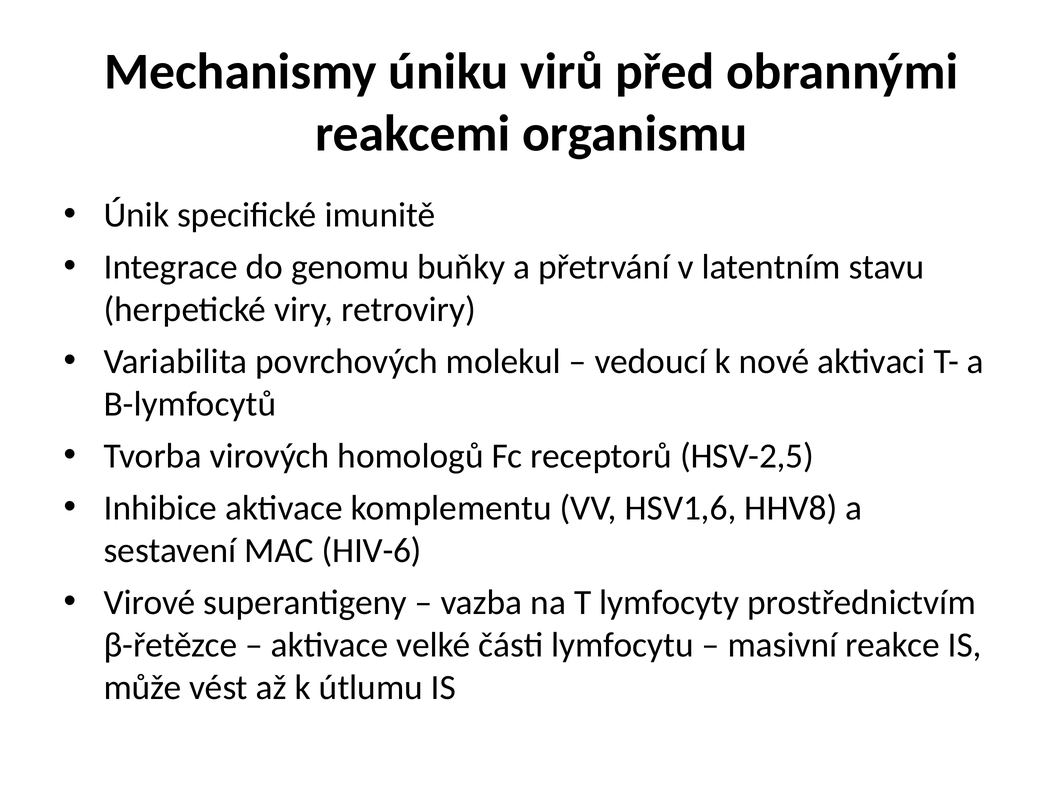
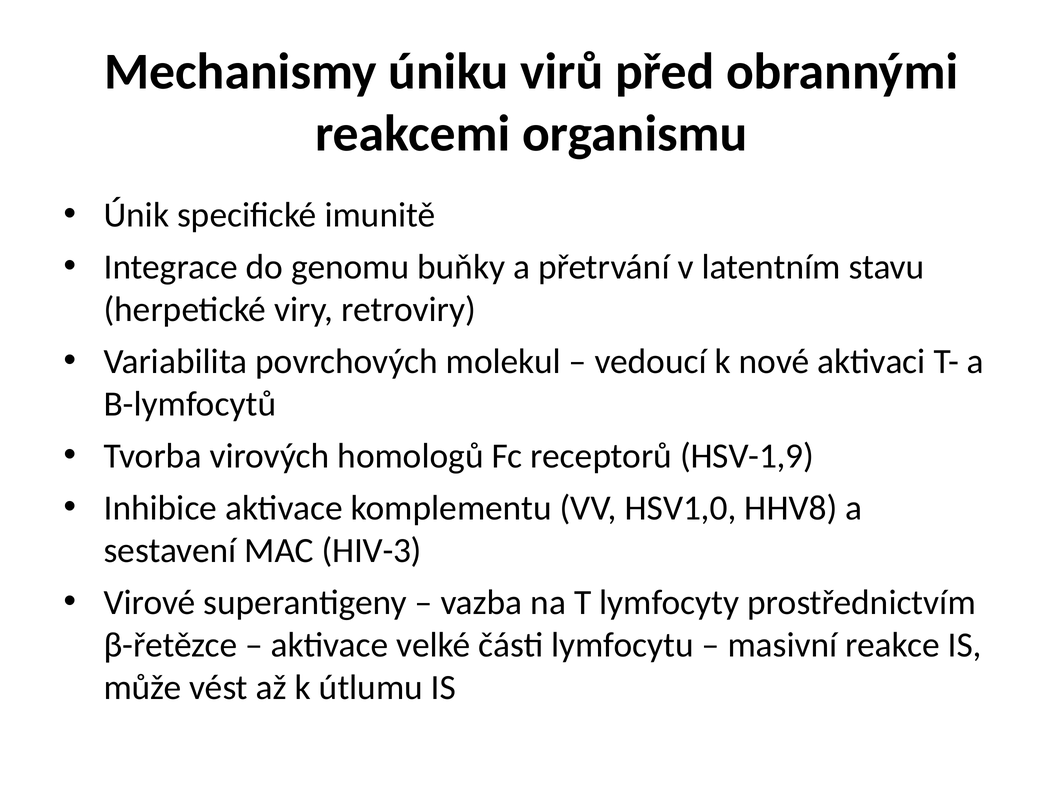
HSV-2,5: HSV-2,5 -> HSV-1,9 (747, 456)
HSV1,6: HSV1,6 -> HSV1,0 (681, 508)
HIV-6: HIV-6 -> HIV-3 (372, 551)
